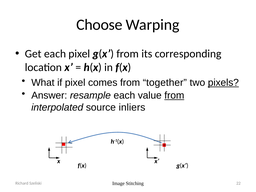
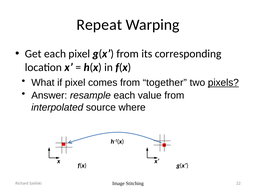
Choose: Choose -> Repeat (99, 25)
from underline: present -> none (174, 95)
inliers: inliers -> where (132, 107)
